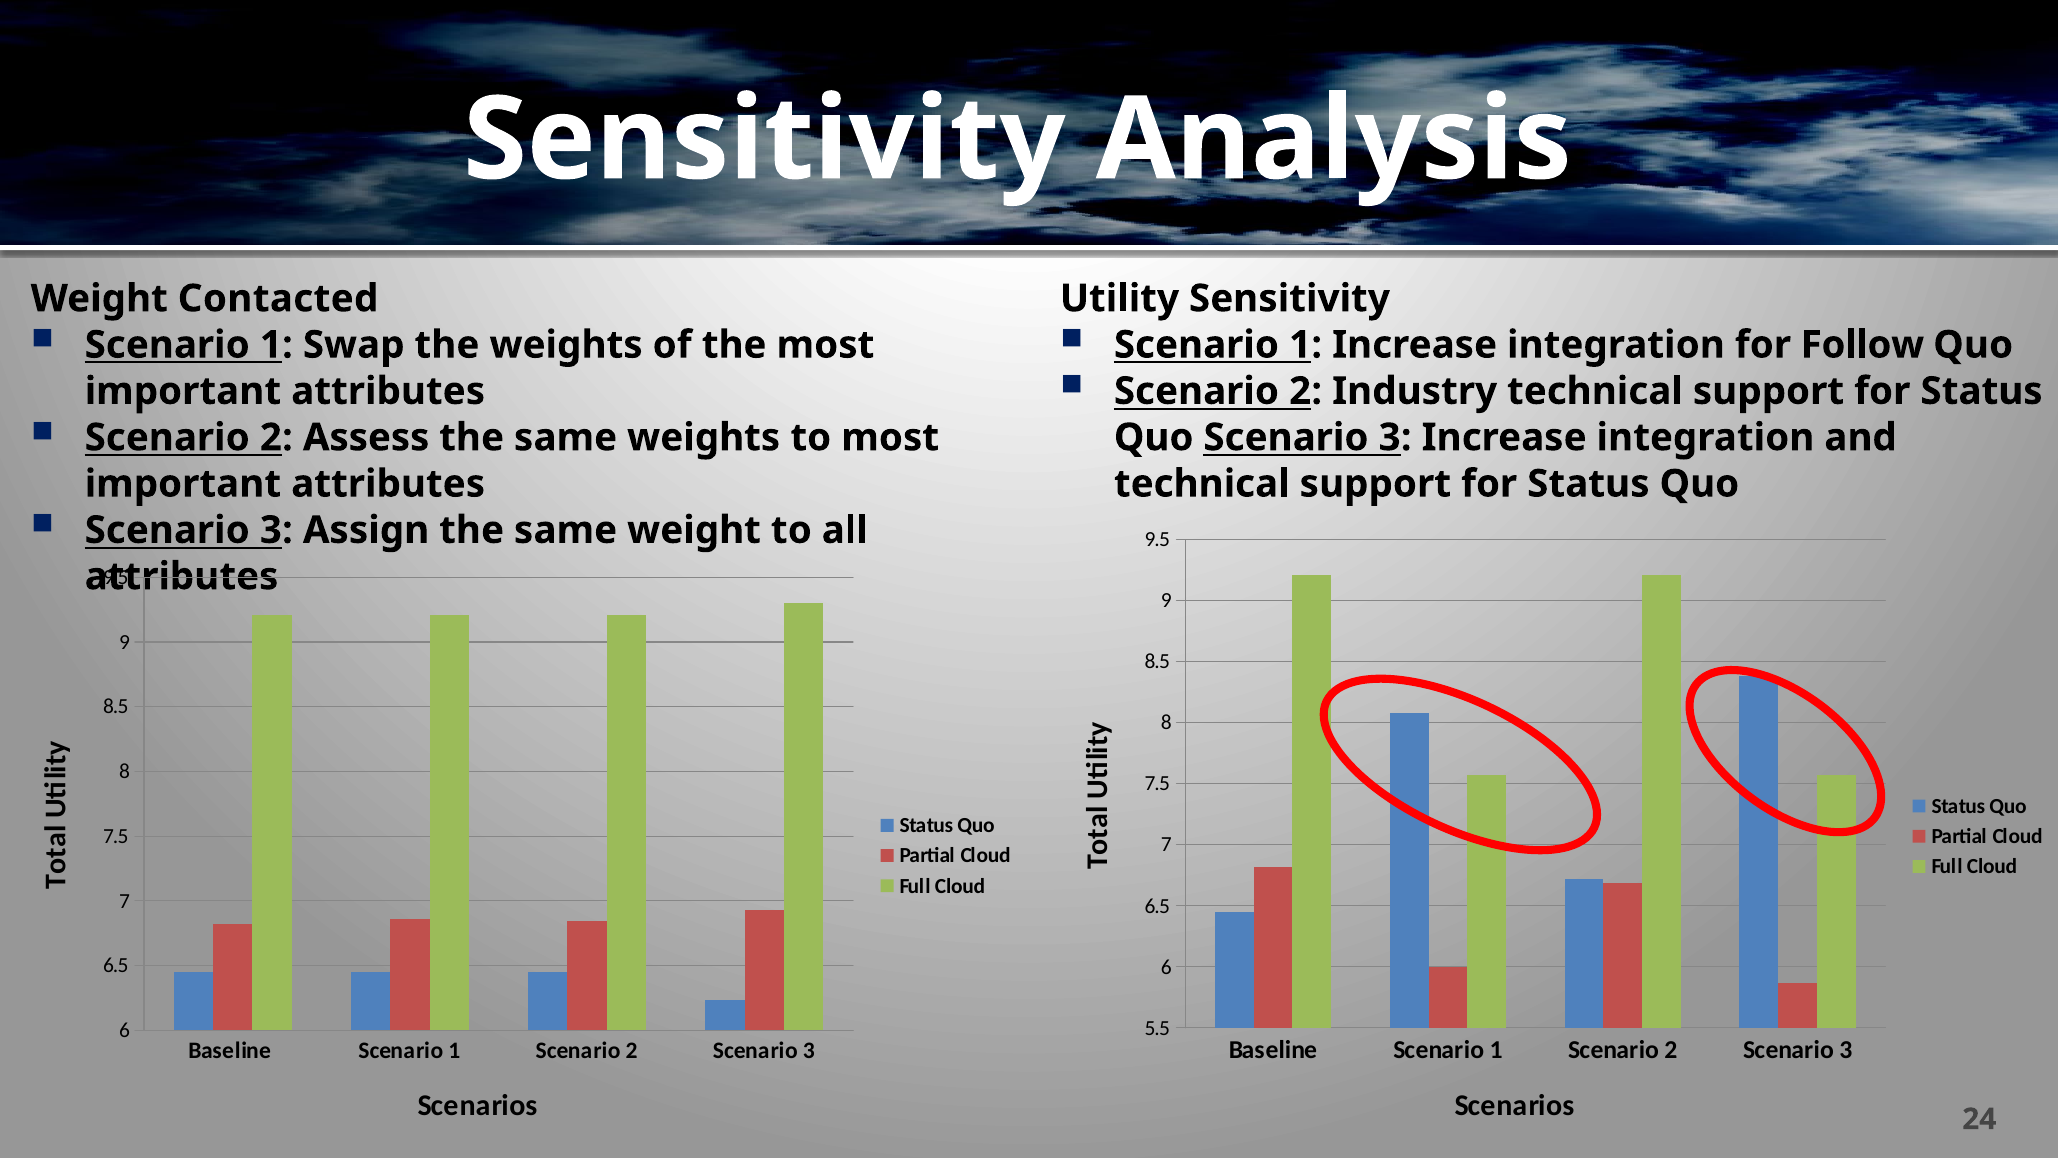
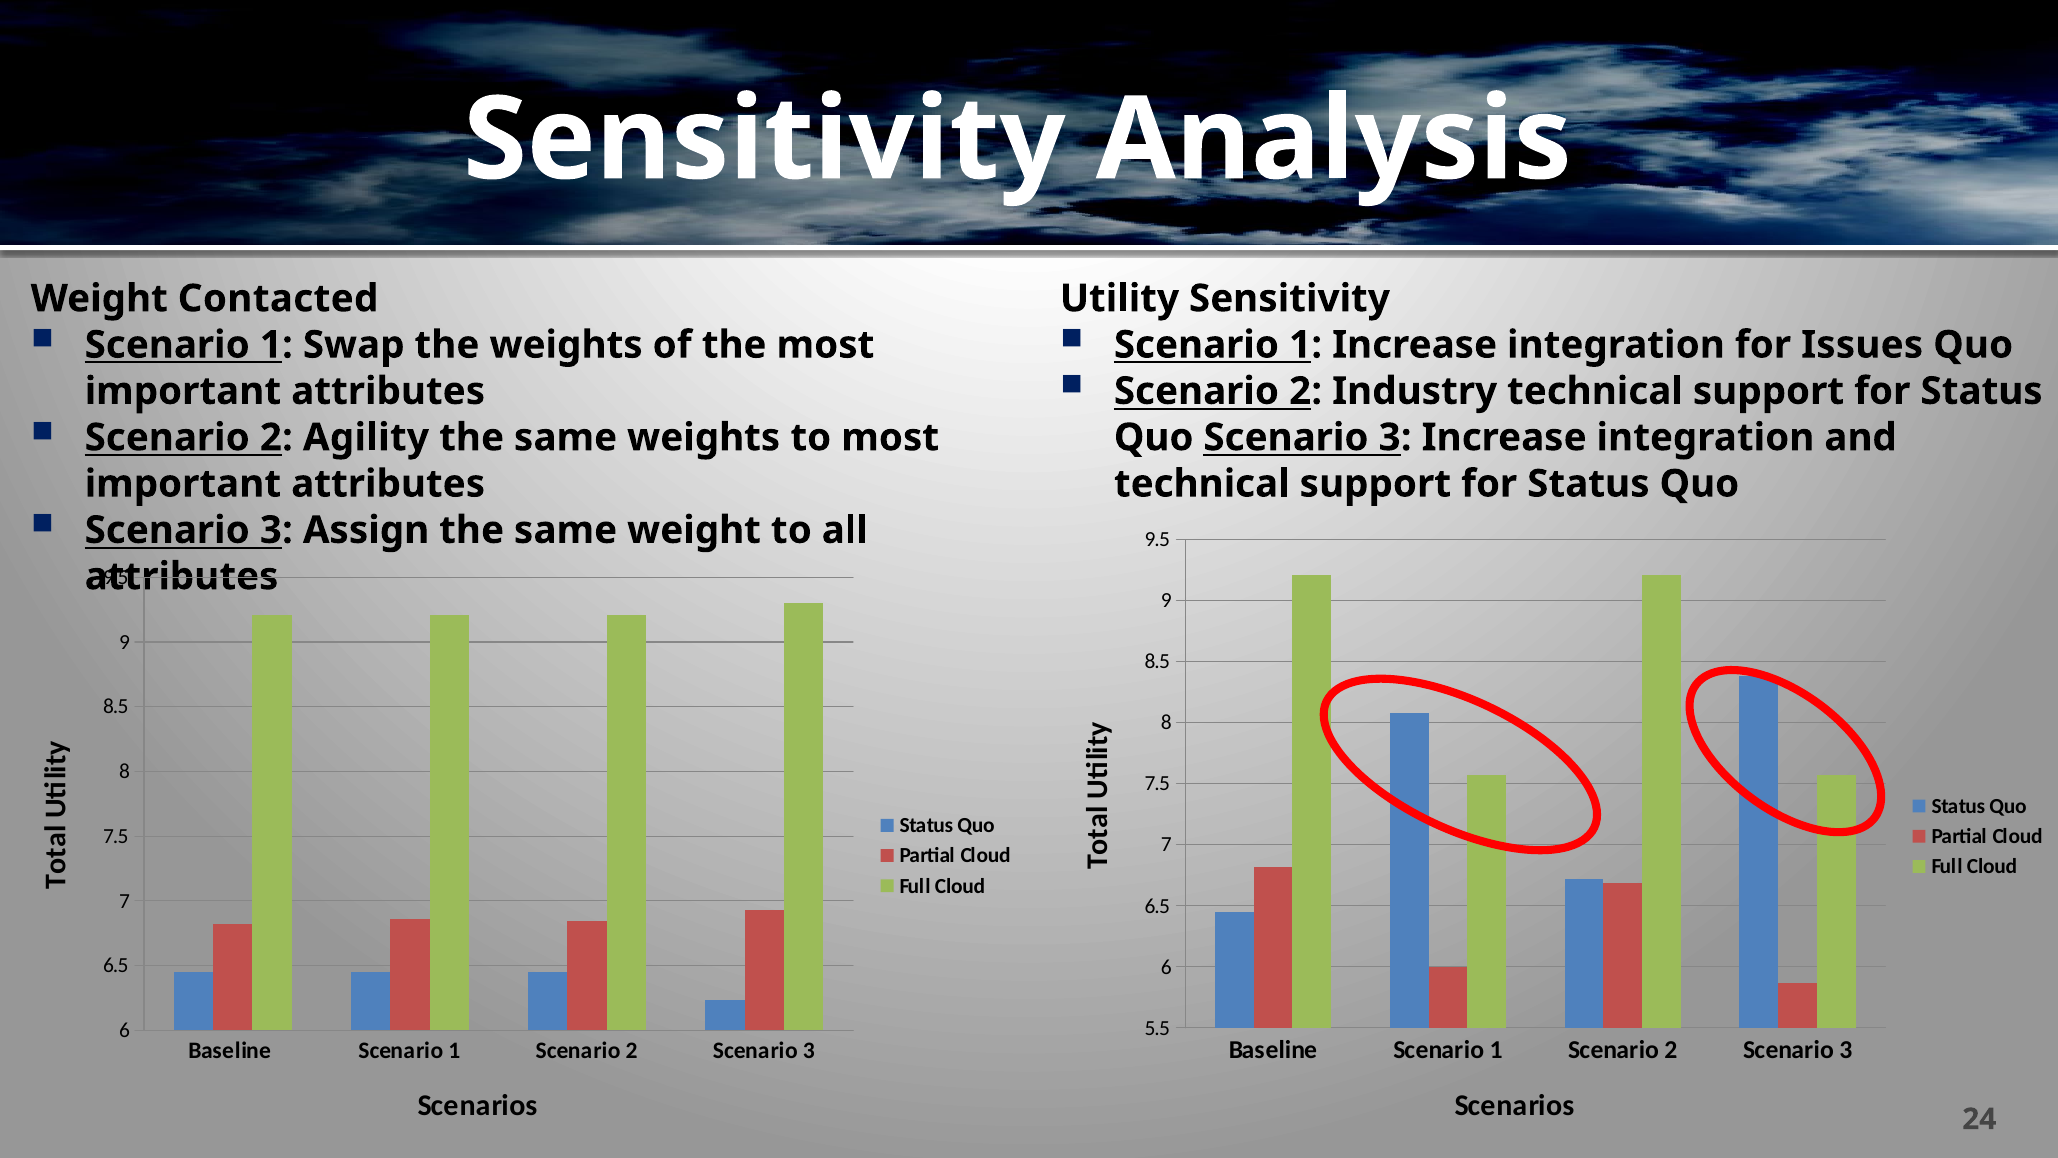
Follow: Follow -> Issues (1862, 345)
Assess: Assess -> Agility (366, 438)
